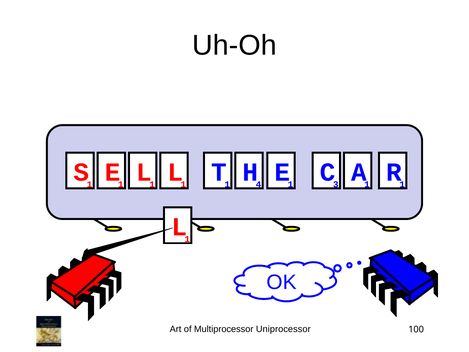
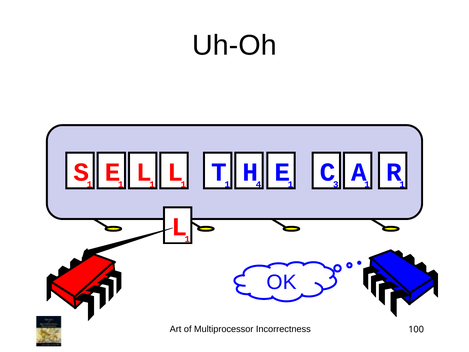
Uniprocessor: Uniprocessor -> Incorrectness (283, 329)
